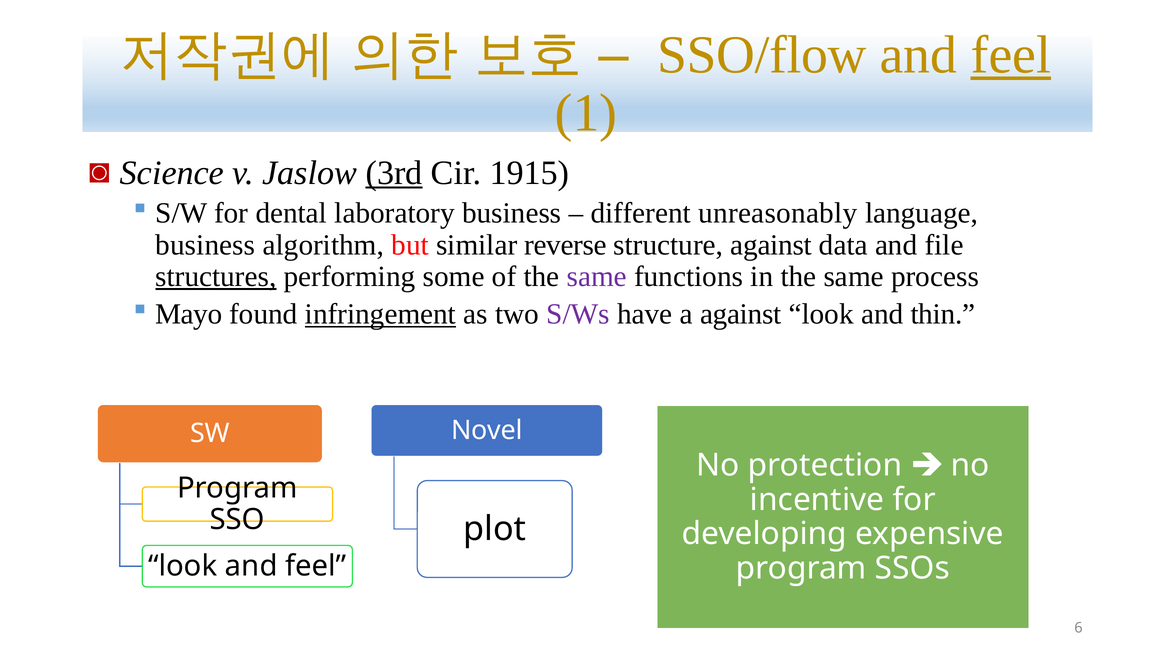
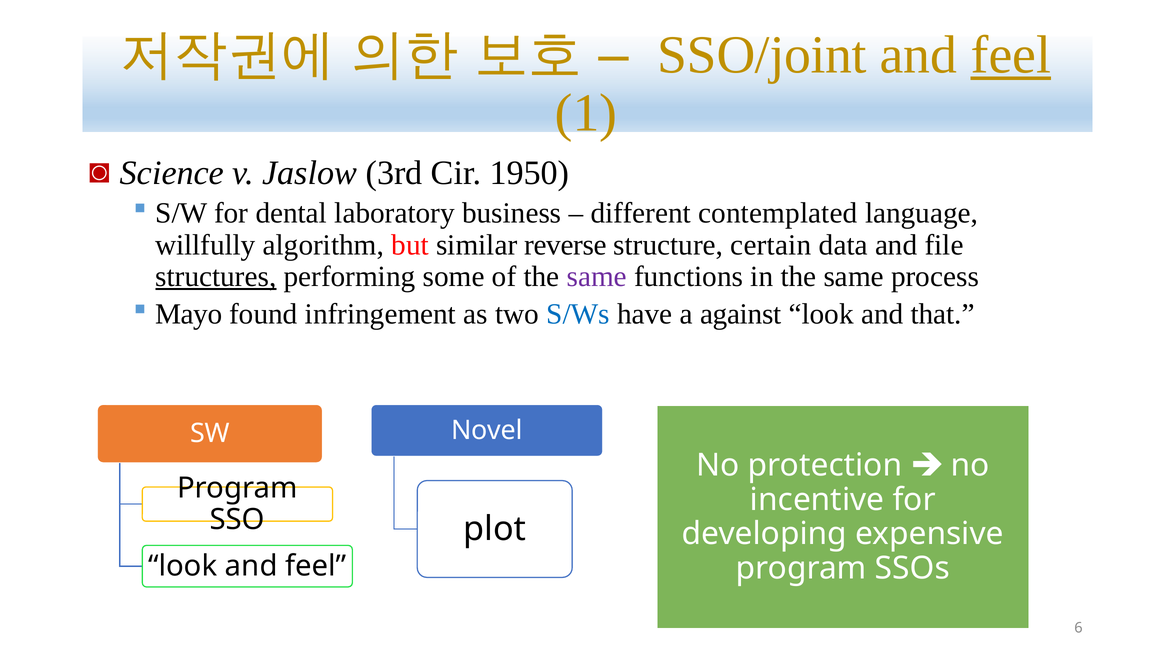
SSO/flow: SSO/flow -> SSO/joint (762, 55)
3rd underline: present -> none (394, 173)
1915: 1915 -> 1950 (529, 173)
unreasonably: unreasonably -> contemplated (778, 213)
business: business -> willfully (205, 245)
structure against: against -> certain (771, 245)
infringement underline: present -> none (381, 314)
S/Ws colour: purple -> blue (578, 314)
thin: thin -> that (943, 314)
